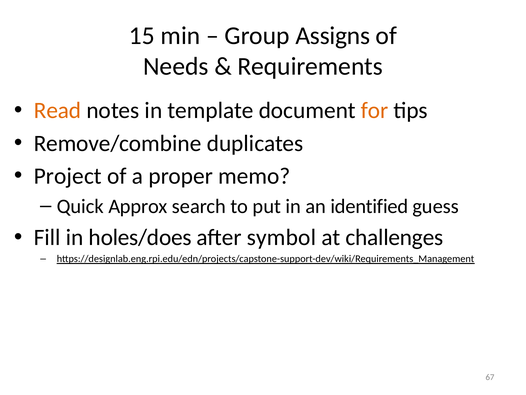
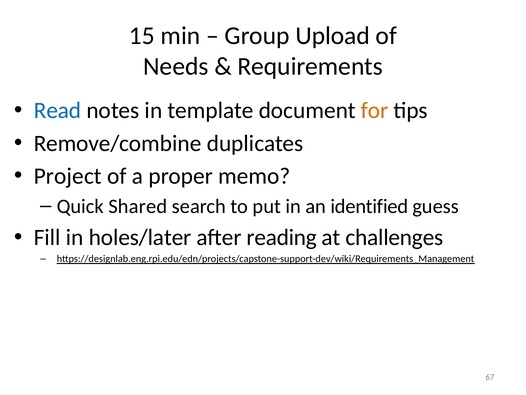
Assigns: Assigns -> Upload (333, 36)
Read colour: orange -> blue (57, 110)
Approx: Approx -> Shared (138, 206)
holes/does: holes/does -> holes/later (140, 237)
symbol: symbol -> reading (282, 237)
